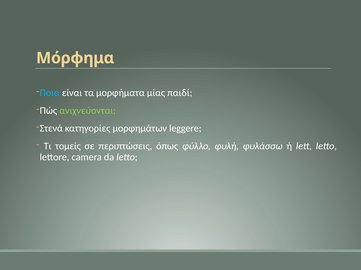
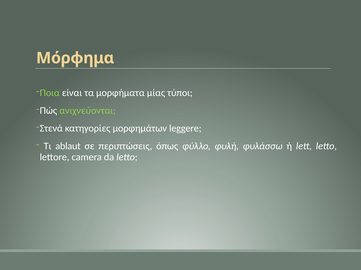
Ποια colour: light blue -> light green (50, 93)
παιδί: παιδί -> τύποι (180, 93)
τομείς: τομείς -> ablaut (68, 147)
